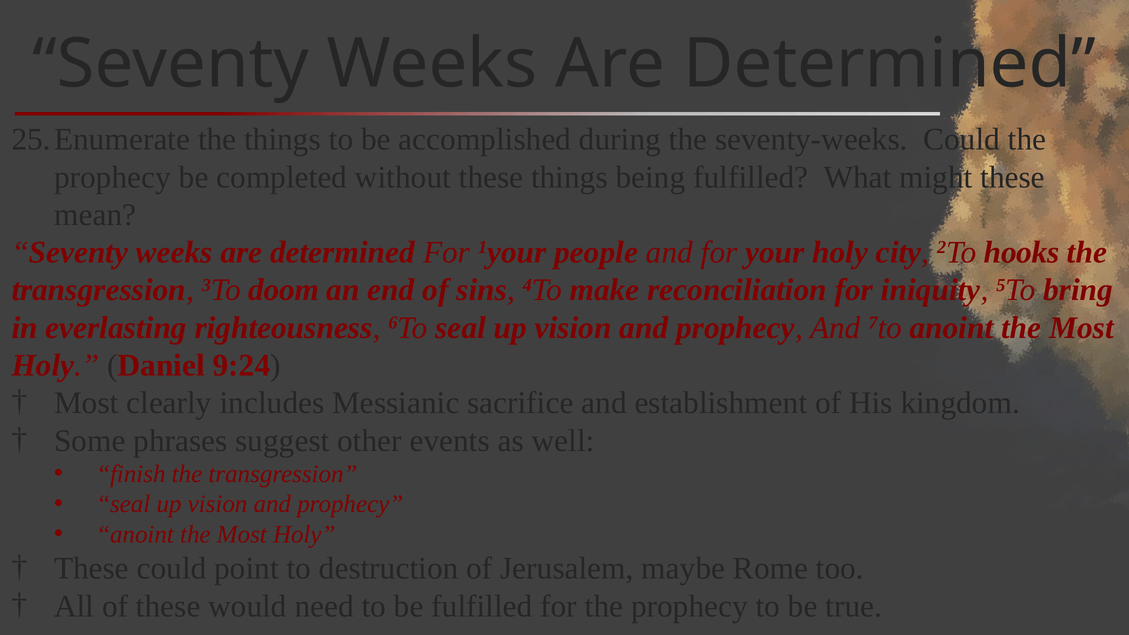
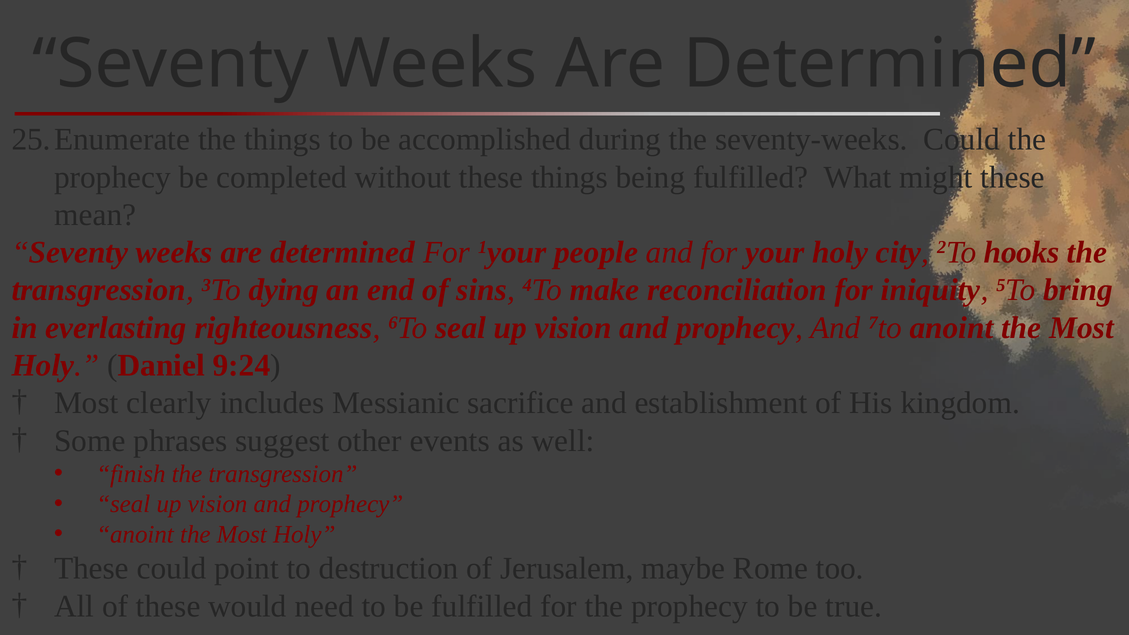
doom: doom -> dying (284, 290)
